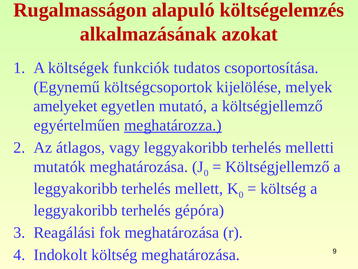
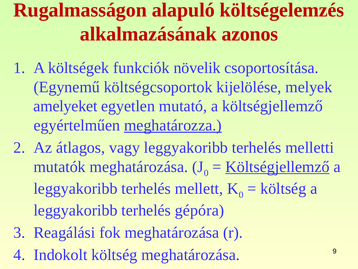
azokat: azokat -> azonos (250, 34)
tudatos: tudatos -> növelik (197, 68)
Költségjellemző underline: none -> present (277, 166)
